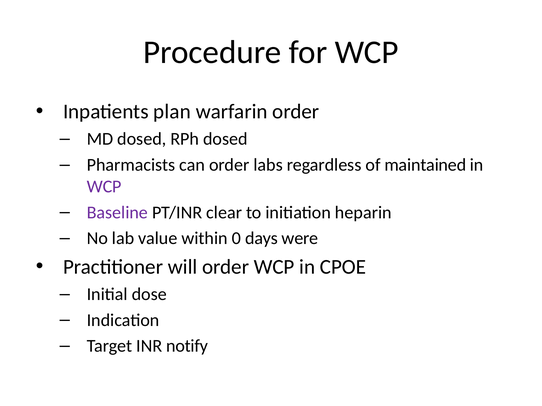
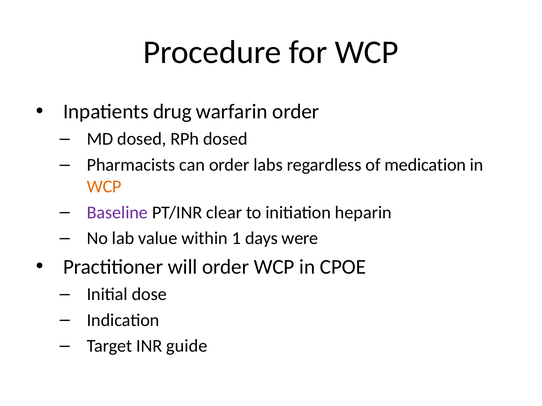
plan: plan -> drug (172, 112)
maintained: maintained -> medication (425, 165)
WCP colour: purple -> orange (104, 187)
0: 0 -> 1 (236, 239)
notify: notify -> guide (187, 346)
